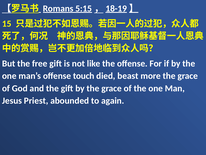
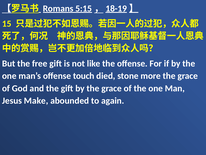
beast: beast -> stone (128, 76)
Priest: Priest -> Make (36, 100)
